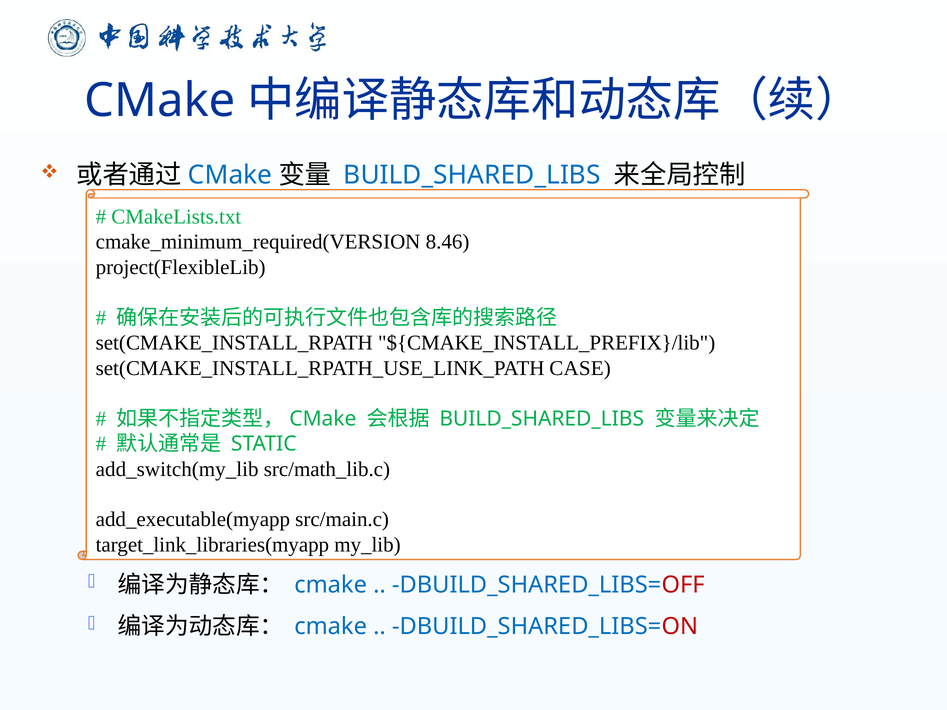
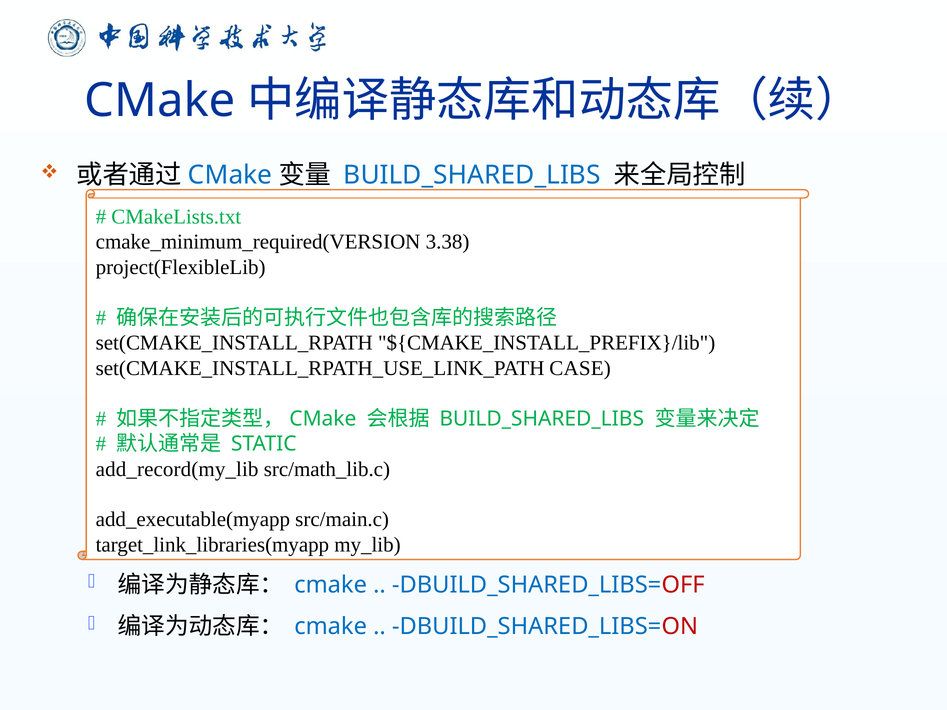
8.46: 8.46 -> 3.38 (448, 242)
add_switch(my_lib: add_switch(my_lib -> add_record(my_lib (177, 469)
